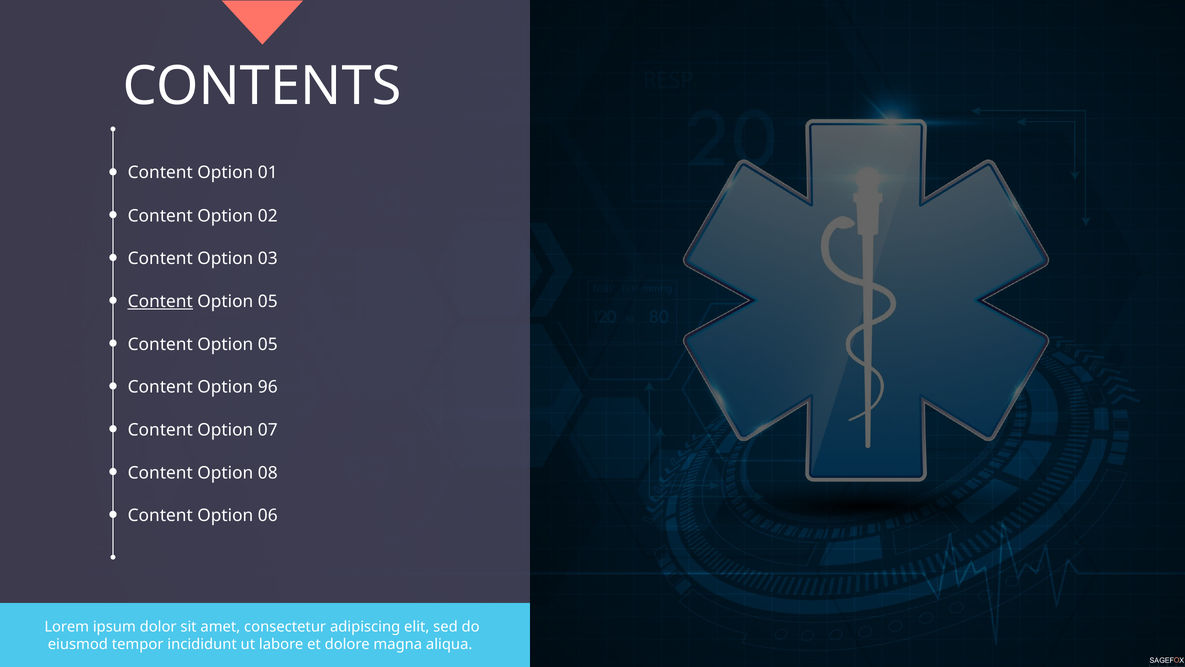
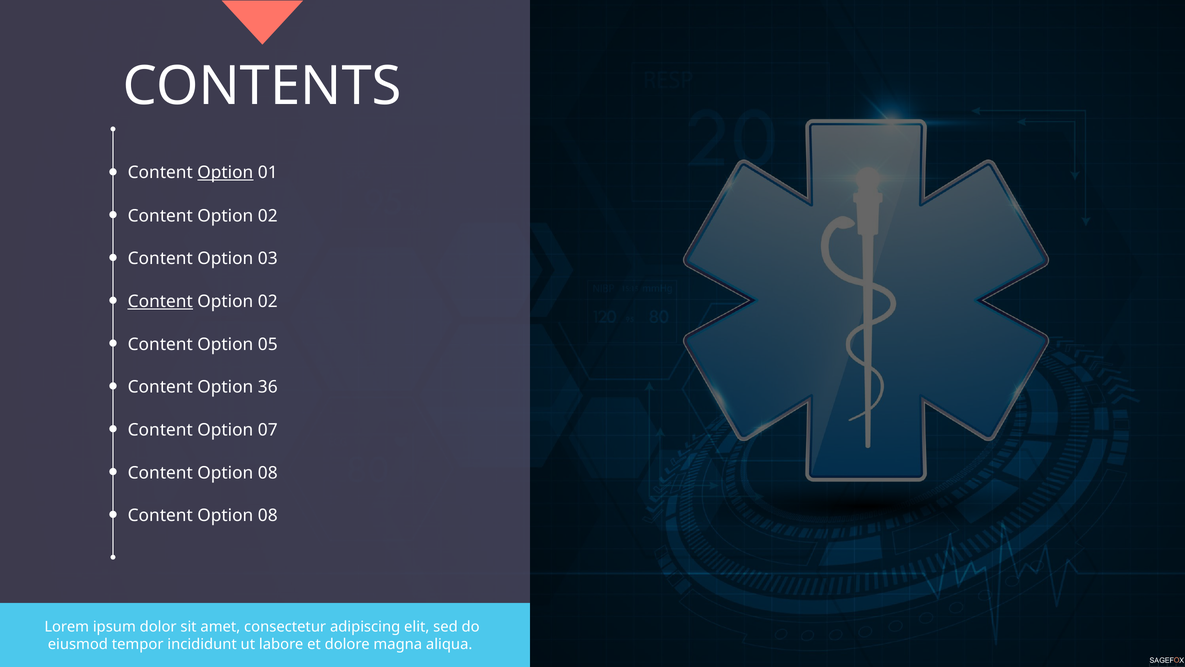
Option underline: none -> present (225, 173)
05: 05 -> 02 (268, 301)
96: 96 -> 36 (268, 387)
06: 06 -> 08 (268, 515)
